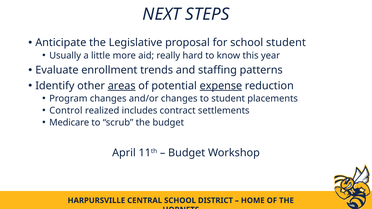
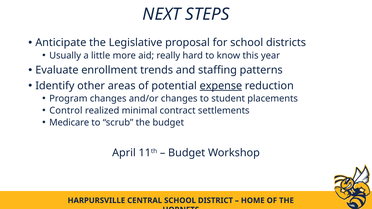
school student: student -> districts (286, 43)
areas underline: present -> none (122, 86)
includes: includes -> minimal (139, 111)
